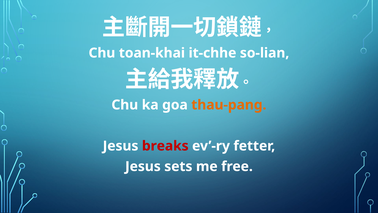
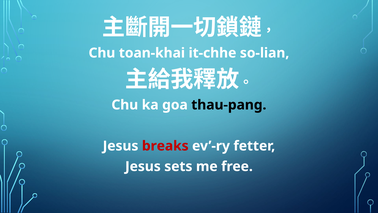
thau-pang colour: orange -> black (229, 105)
